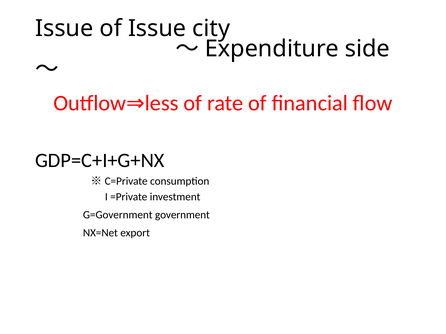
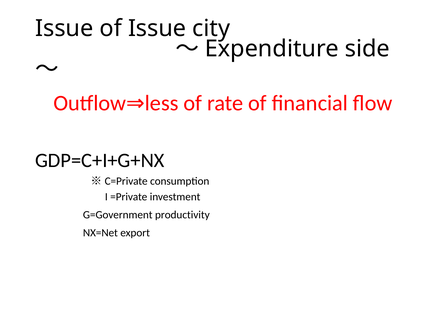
government: government -> productivity (182, 215)
